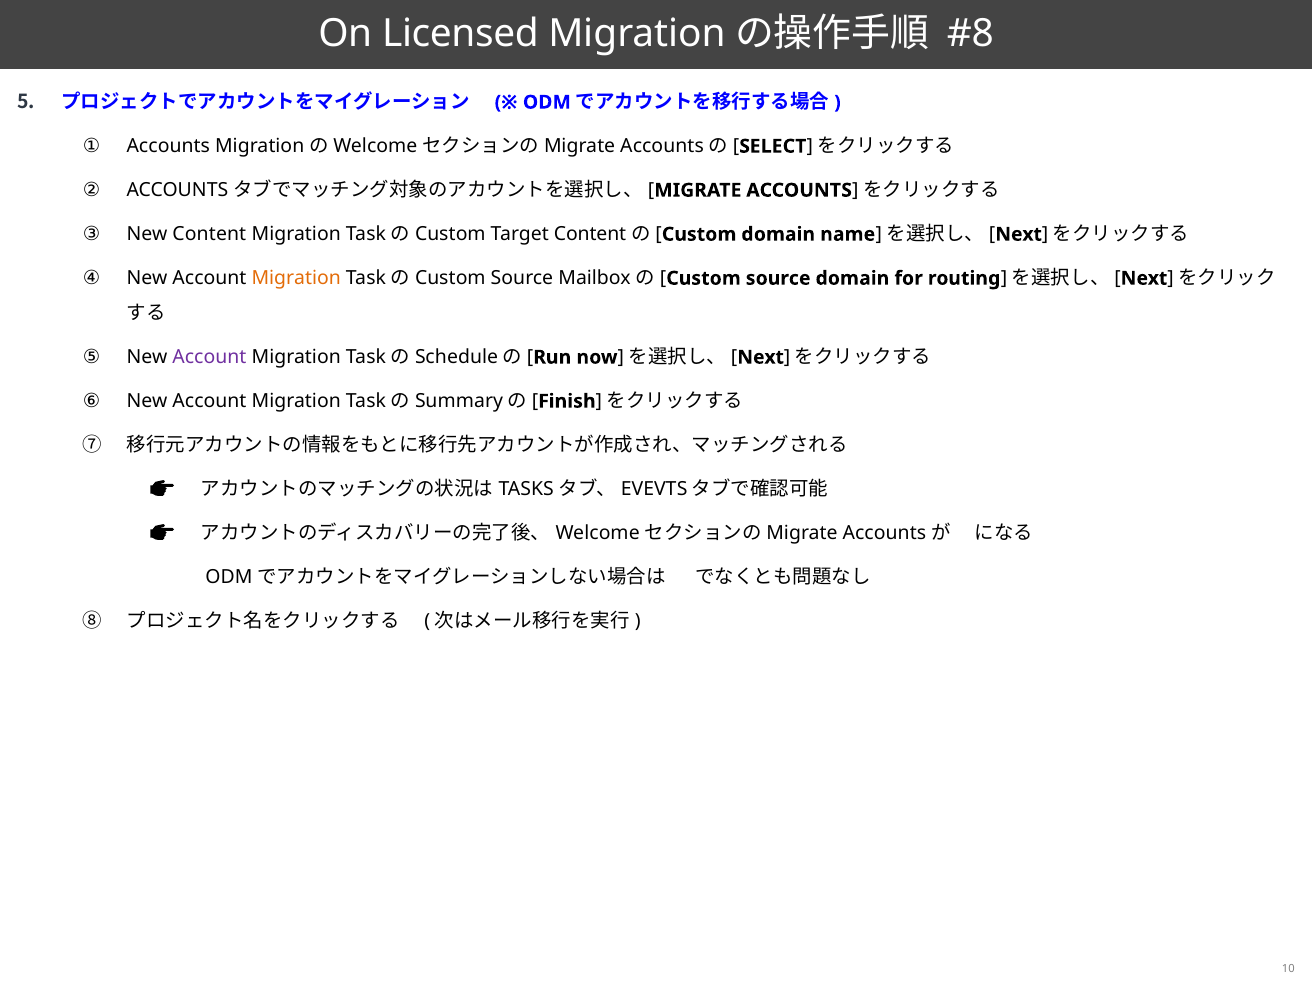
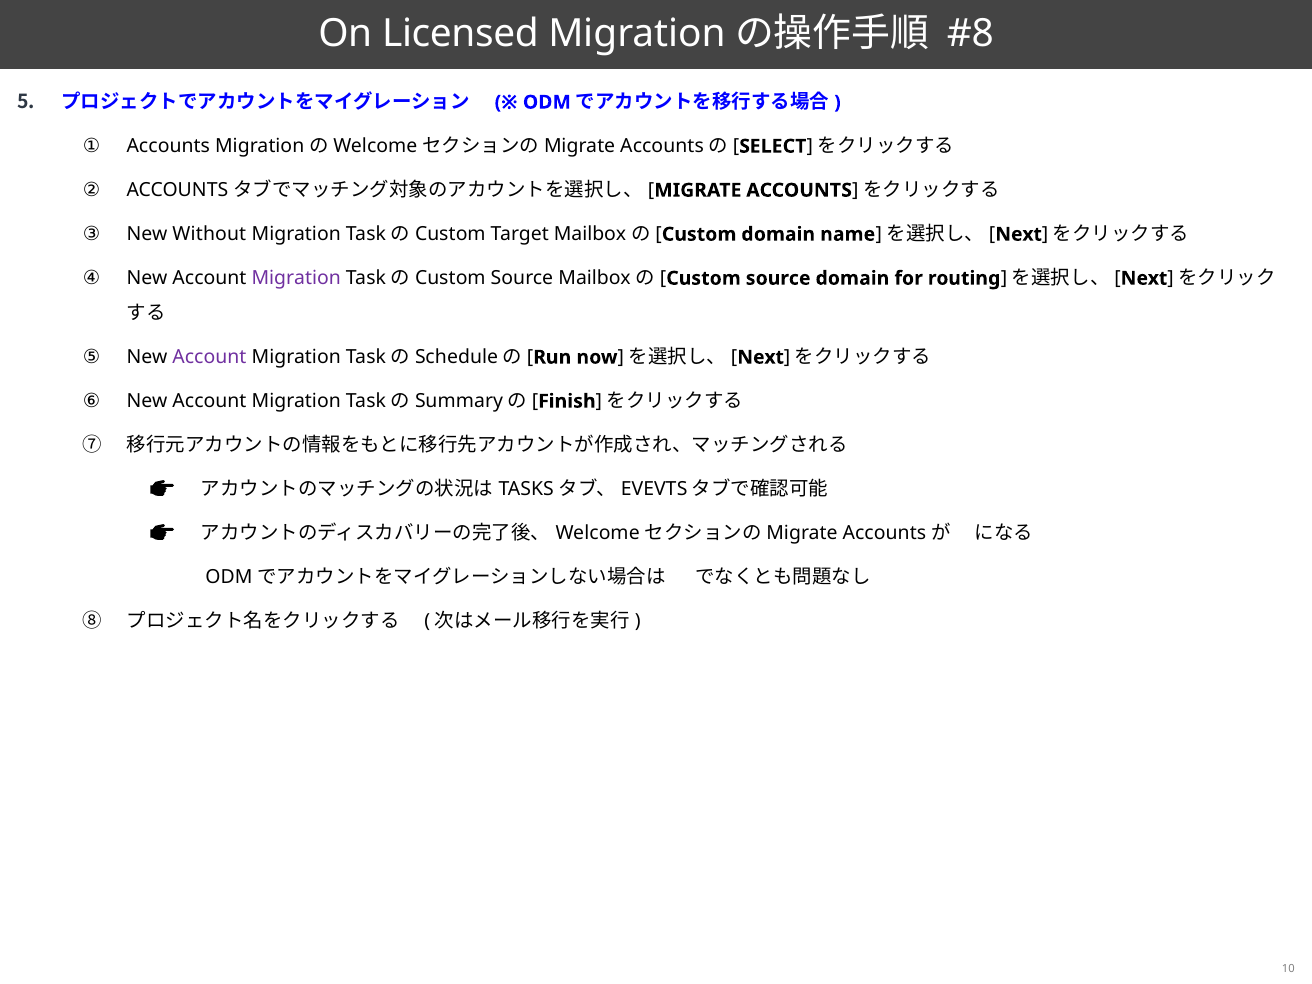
New Content: Content -> Without (209, 234)
Target Content: Content -> Mailbox (590, 234)
Migration colour: orange -> purple (296, 278)
